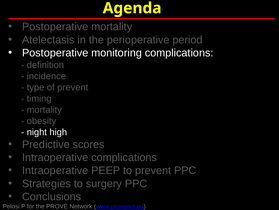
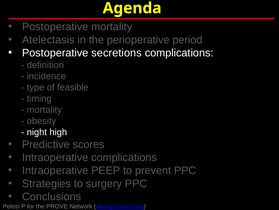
monitoring: monitoring -> secretions (117, 53)
of prevent: prevent -> feasible (73, 87)
